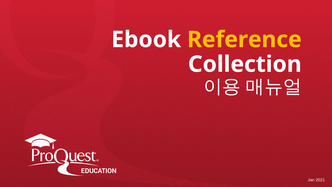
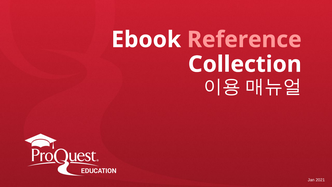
Reference colour: yellow -> pink (244, 40)
